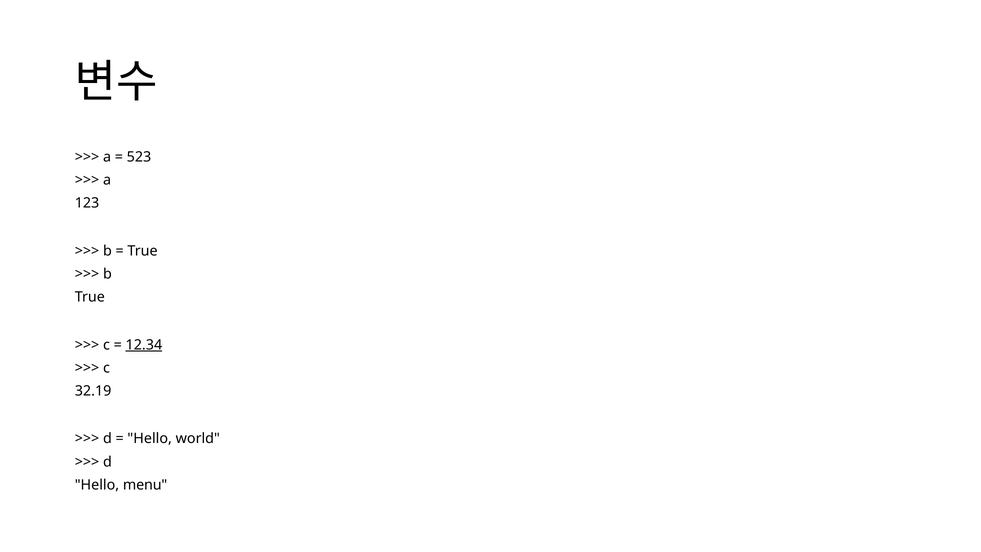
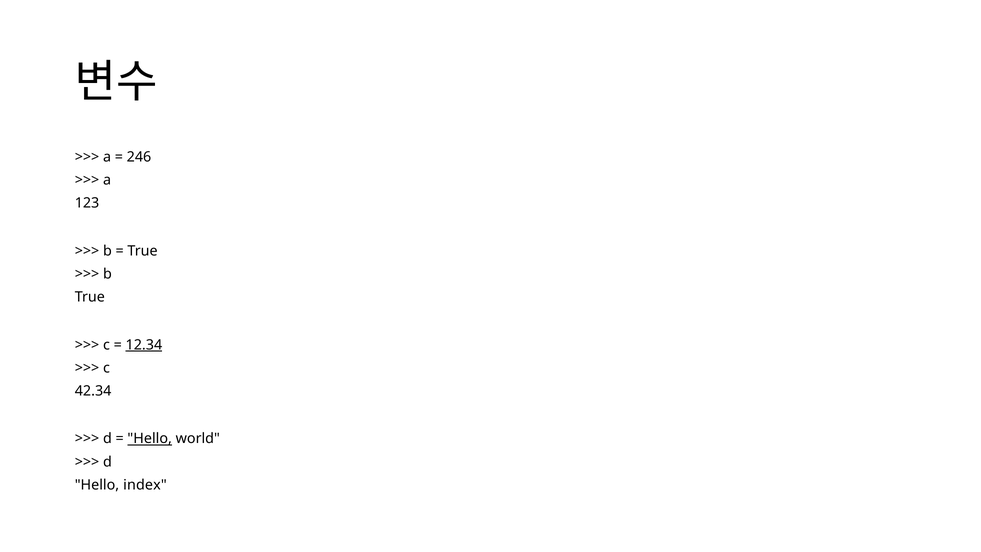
523: 523 -> 246 (139, 157)
32.19: 32.19 -> 42.34 (93, 391)
Hello underline: none -> present (150, 439)
menu: menu -> index (145, 485)
